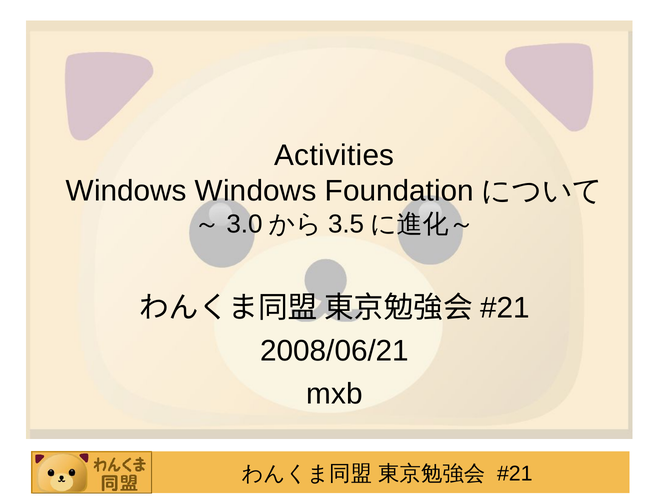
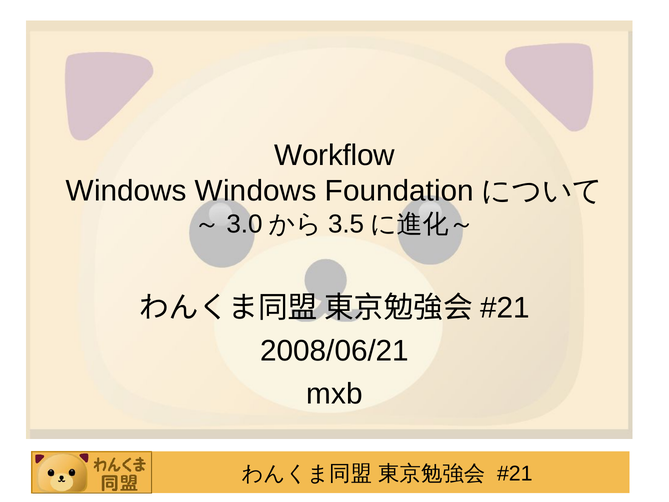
Activities: Activities -> Workflow (335, 155)
